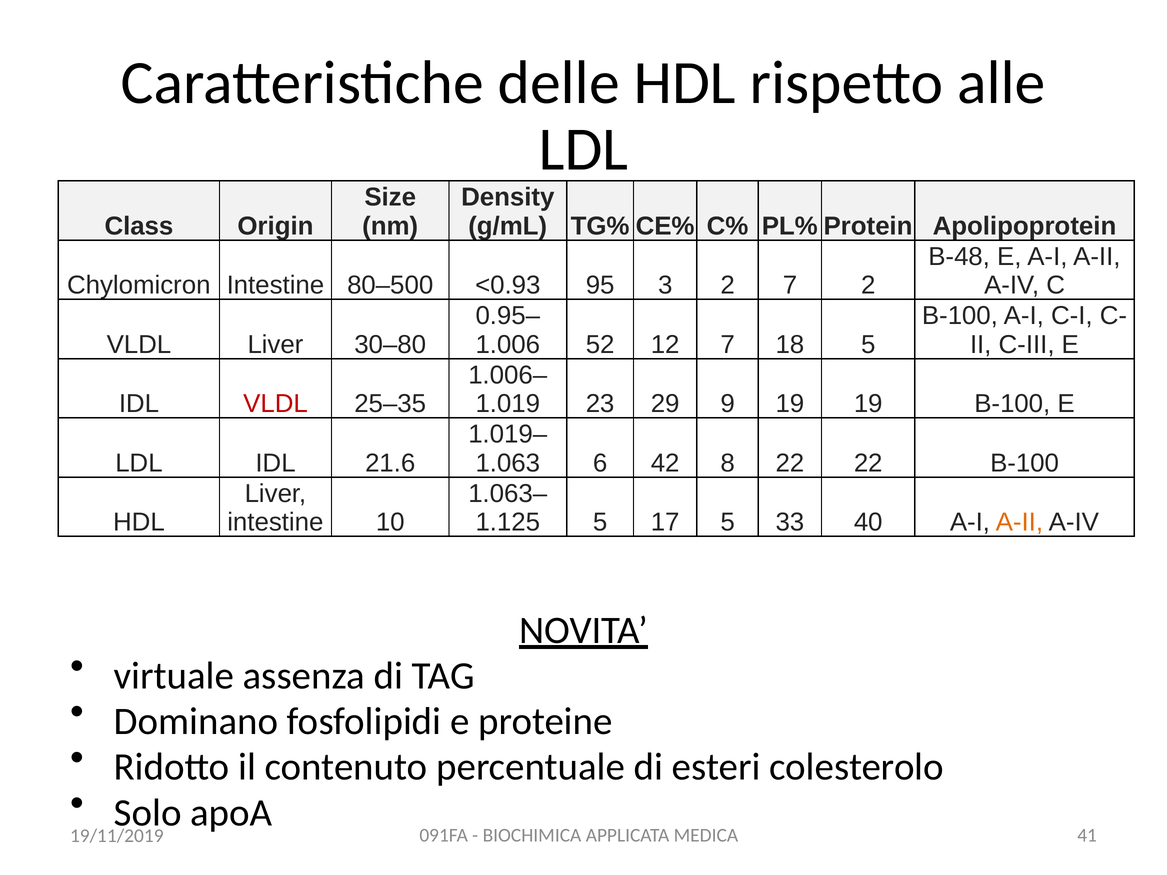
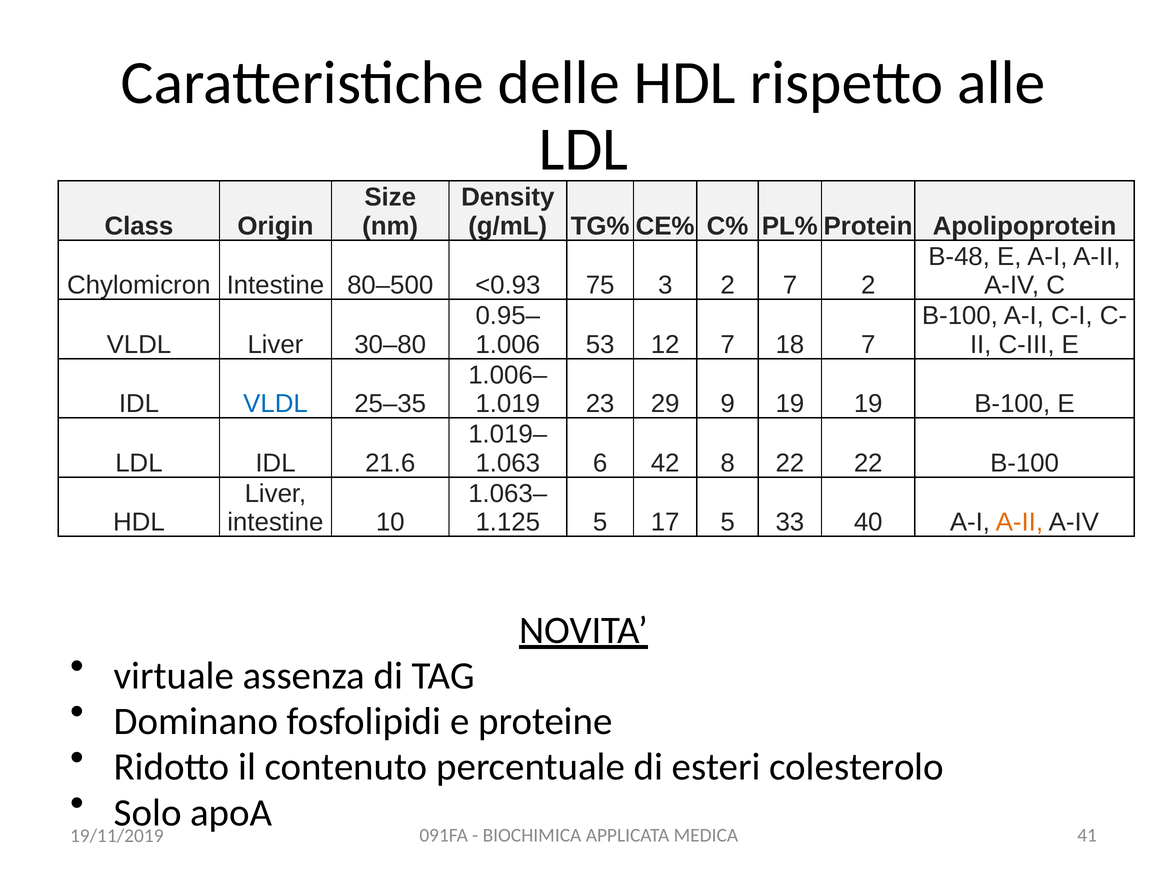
95: 95 -> 75 (600, 285)
52: 52 -> 53 (600, 345)
18 5: 5 -> 7 (868, 345)
VLDL colour: red -> blue (276, 404)
